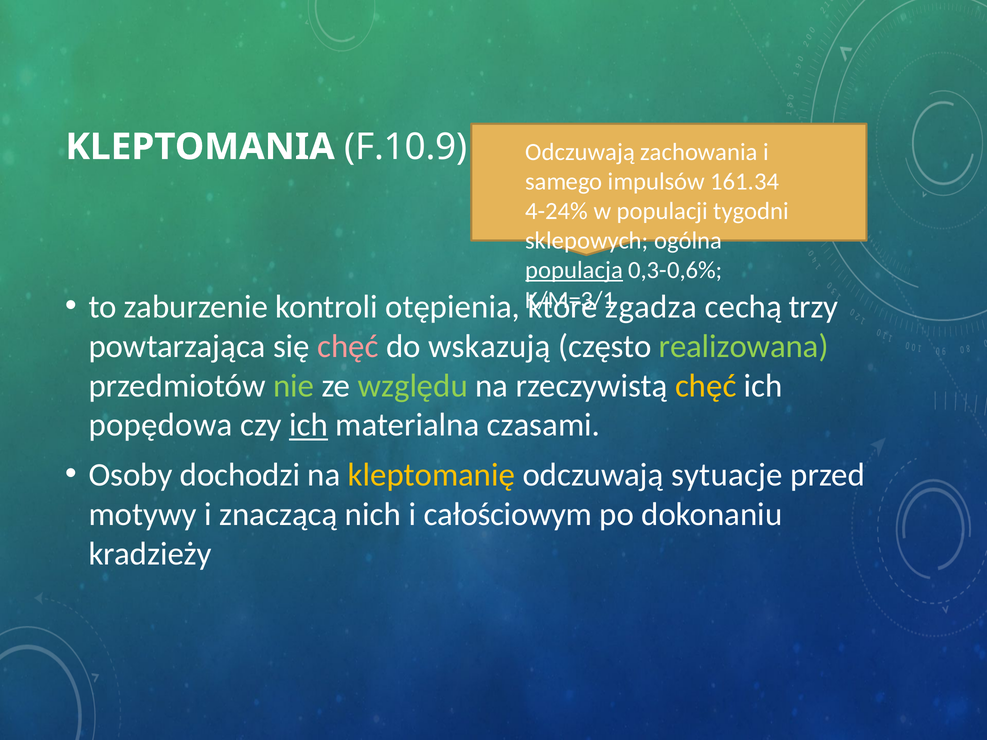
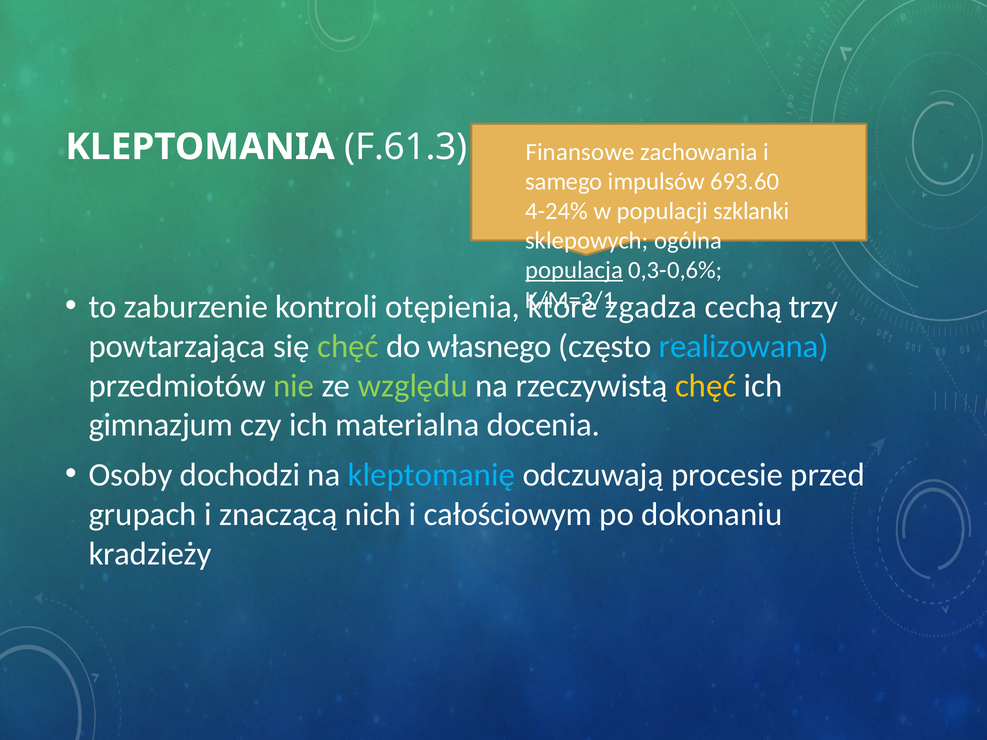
F.10.9: F.10.9 -> F.61.3 (406, 147)
Odczuwają: Odczuwają -> Finansowe (580, 152)
161.34: 161.34 -> 693.60 (745, 182)
tygodni: tygodni -> szklanki (751, 211)
chęć colour: pink -> light green (348, 346)
wskazują: wskazują -> własnego (490, 346)
realizowana colour: light green -> light blue (744, 346)
popędowa: popędowa -> gimnazjum (161, 425)
ich underline: present -> none (308, 425)
czasami: czasami -> docenia (543, 425)
kleptomanię colour: yellow -> light blue (431, 475)
sytuacje: sytuacje -> procesie (727, 475)
motywy: motywy -> grupach (143, 515)
